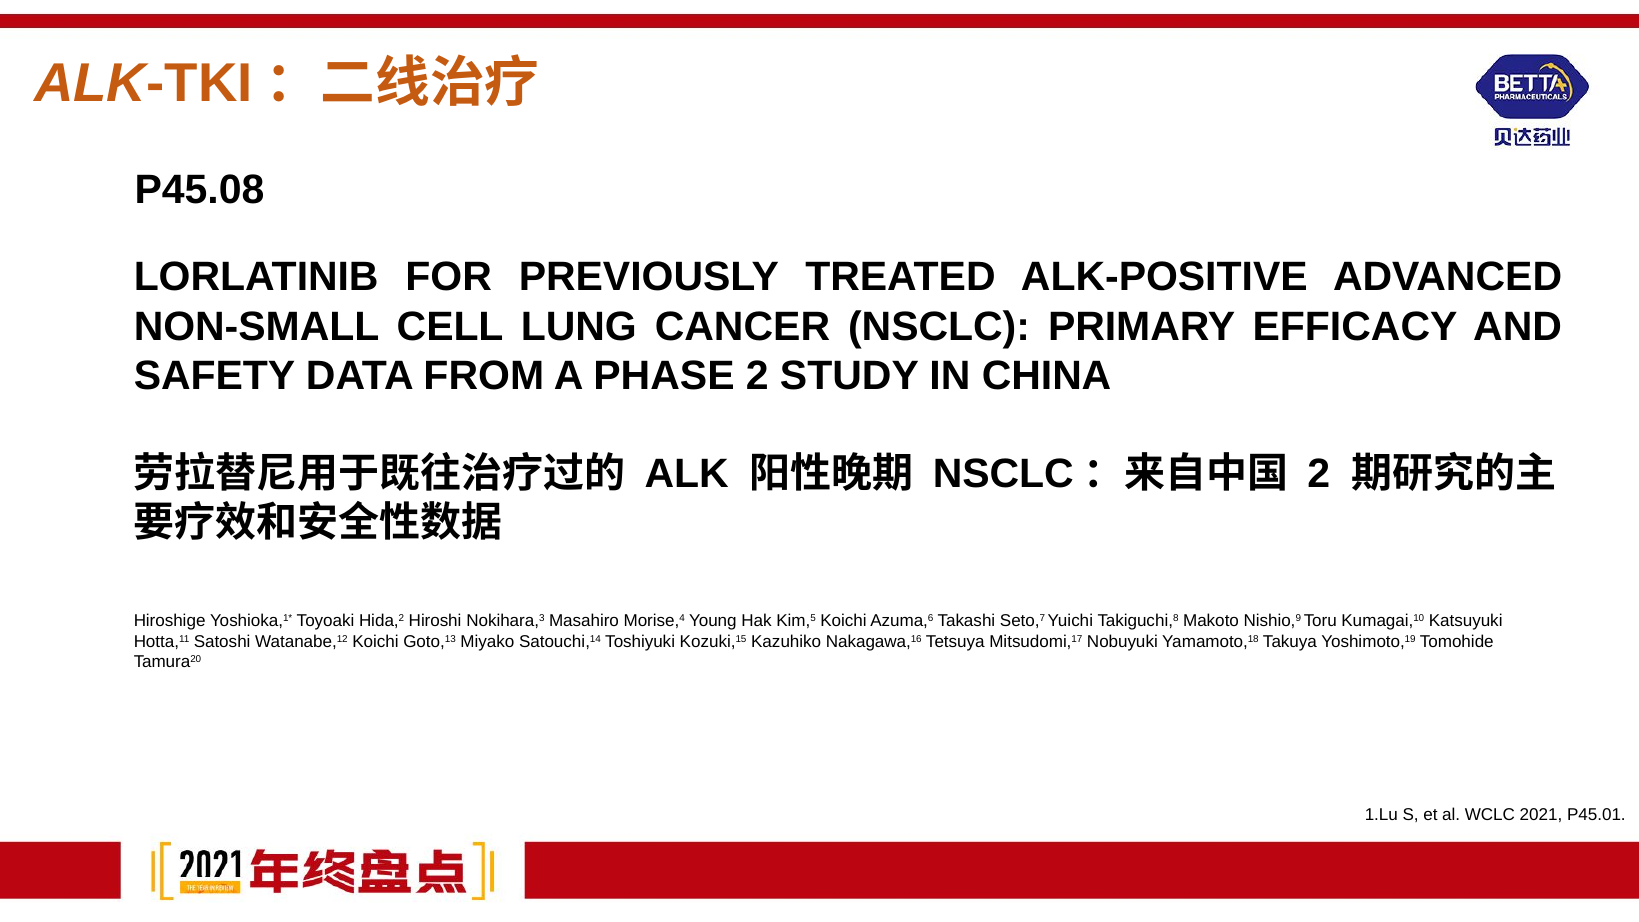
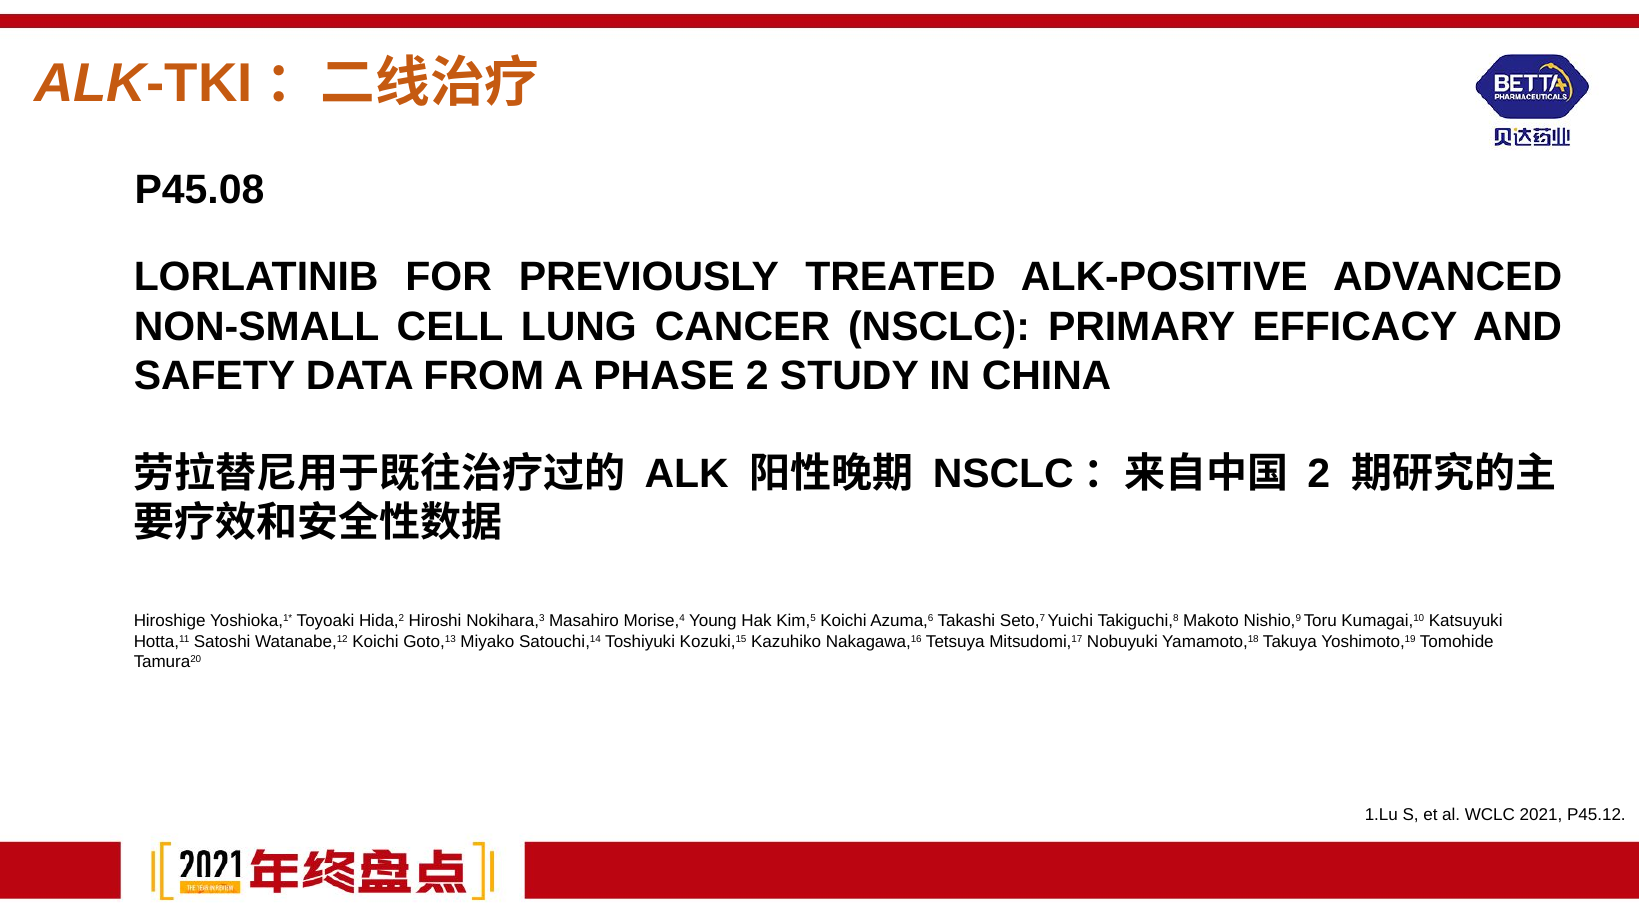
P45.01: P45.01 -> P45.12 (1596, 815)
